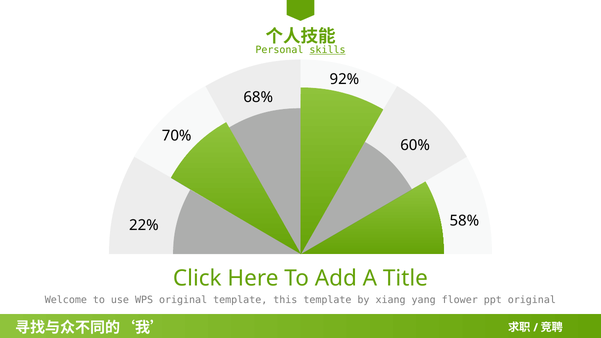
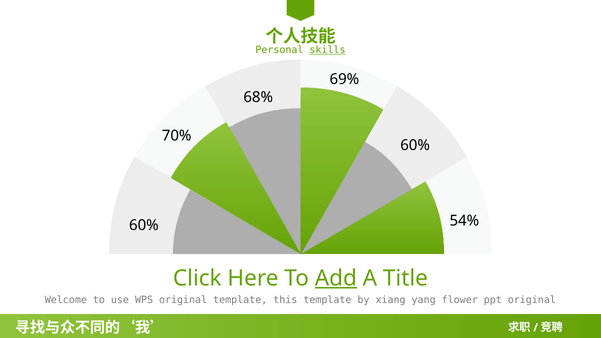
92%: 92% -> 69% (344, 79)
58%: 58% -> 54% (464, 221)
22%: 22% -> 60% (144, 225)
Add underline: none -> present (336, 278)
